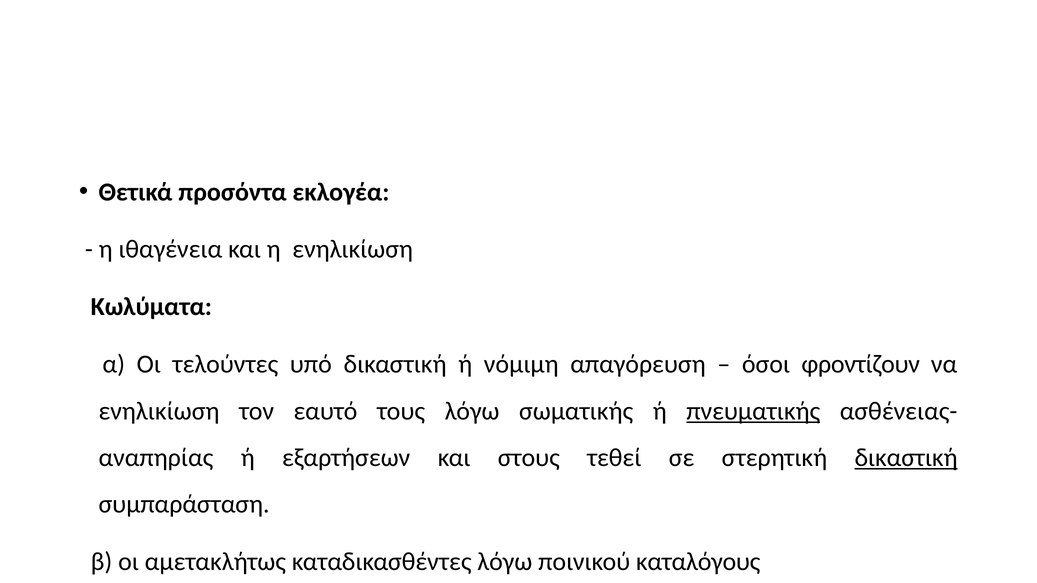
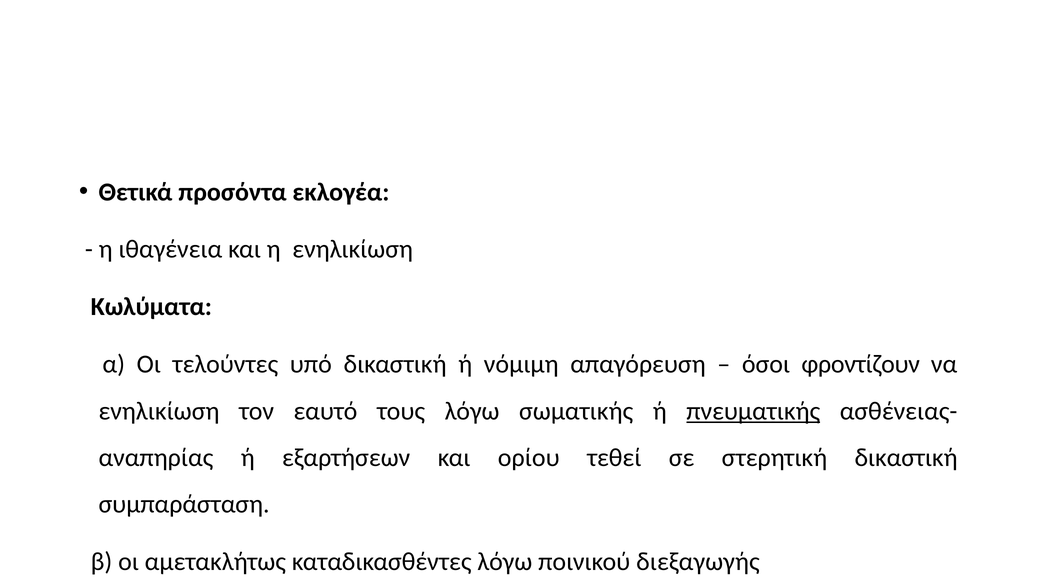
στους: στους -> ορίου (529, 458)
δικαστική underline: present -> none (906, 458)
καταλόγους: καταλόγους -> διεξαγωγής (698, 562)
